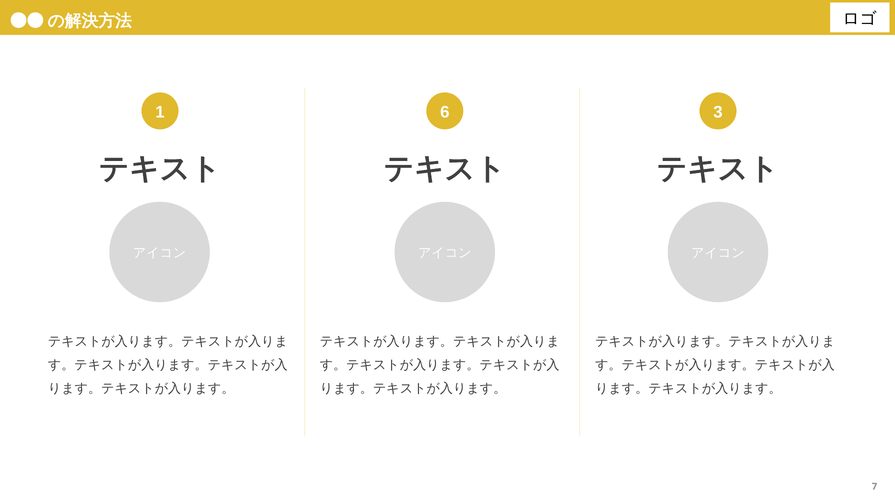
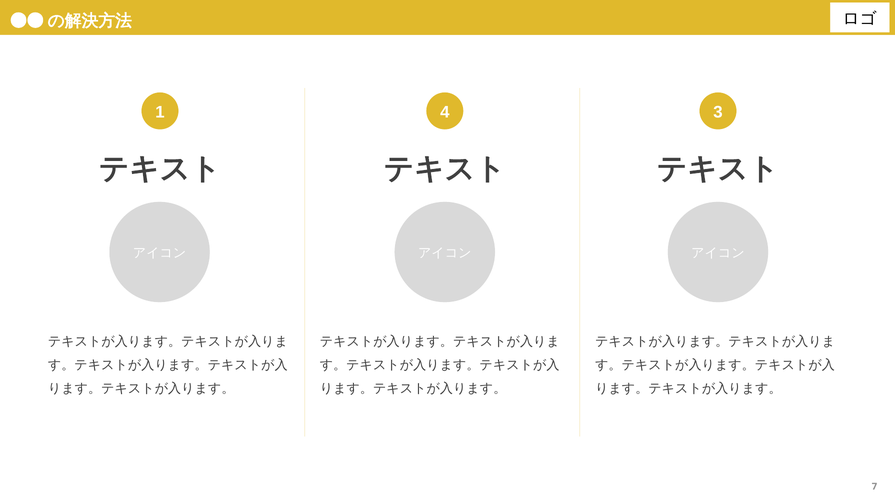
6: 6 -> 4 (445, 112)
